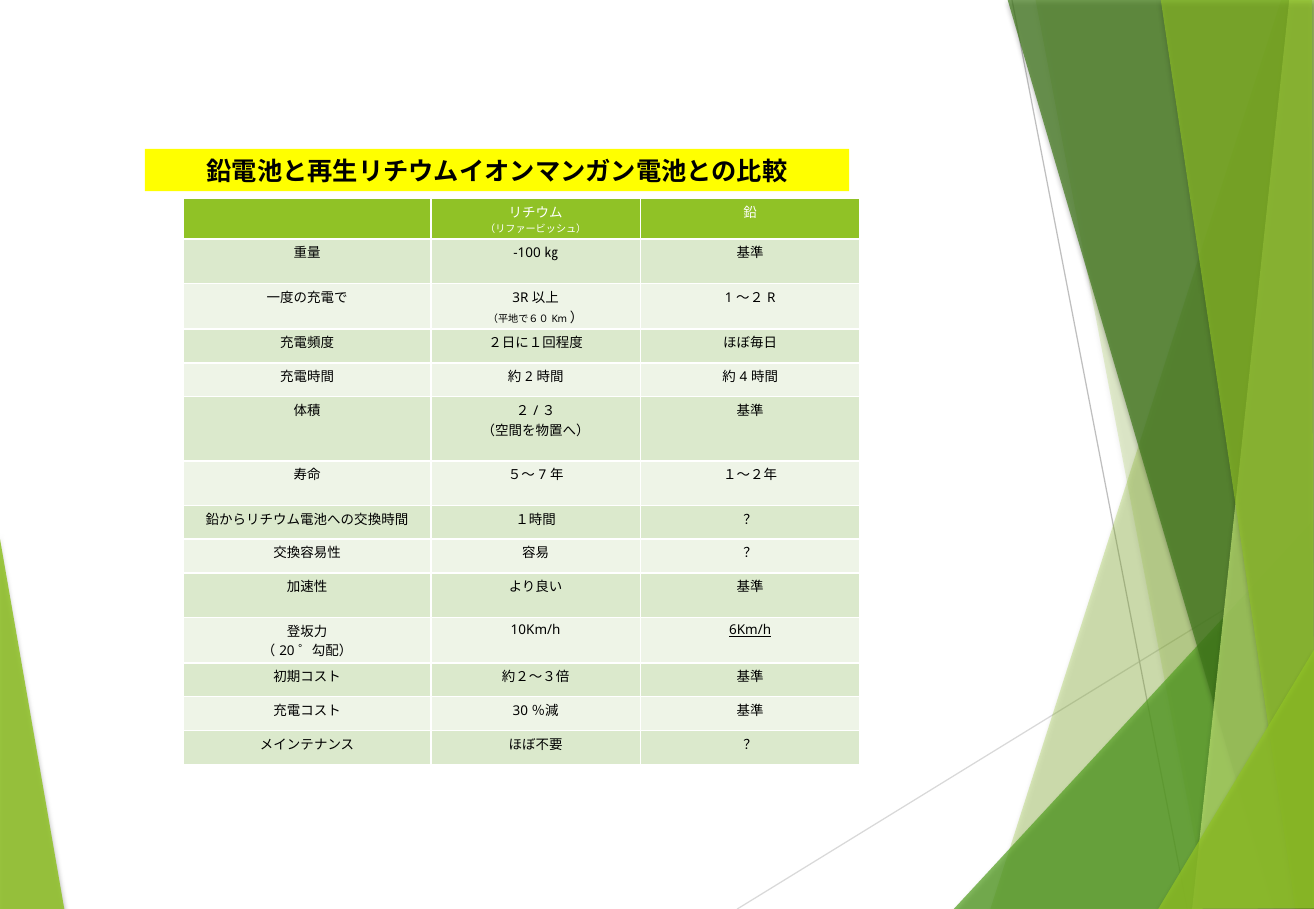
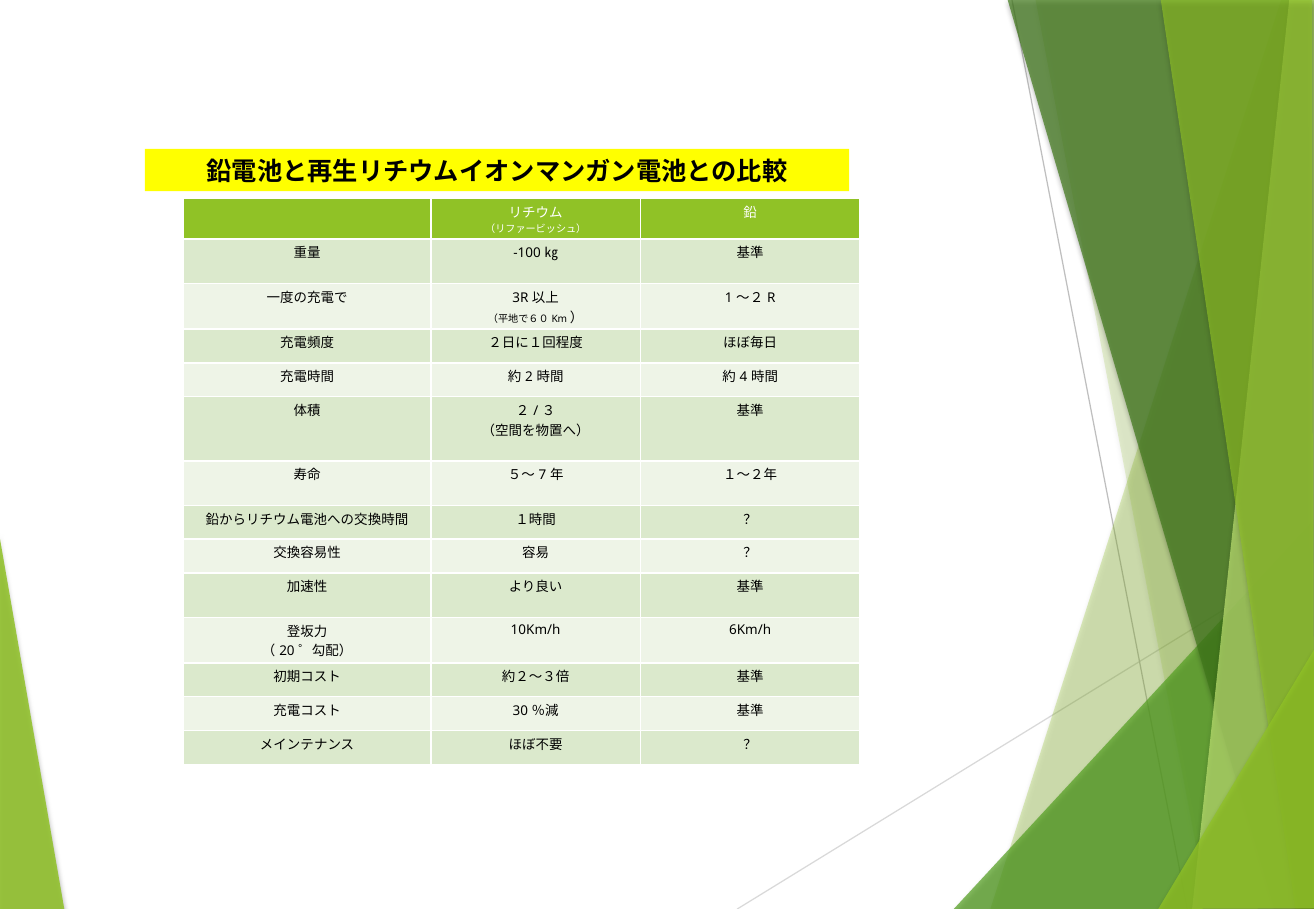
6Km/h underline: present -> none (750, 631)
